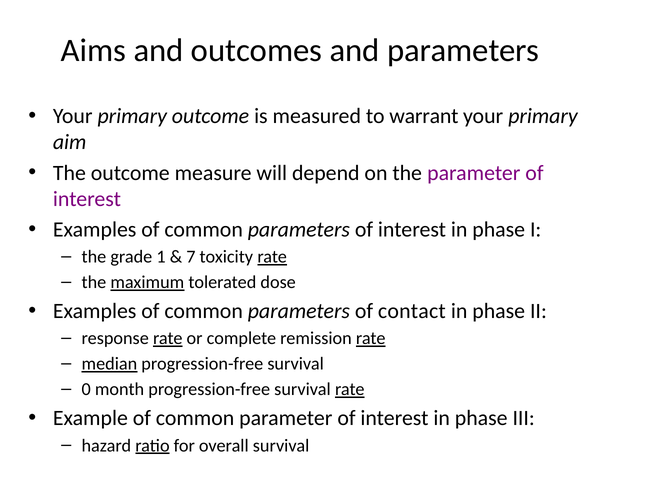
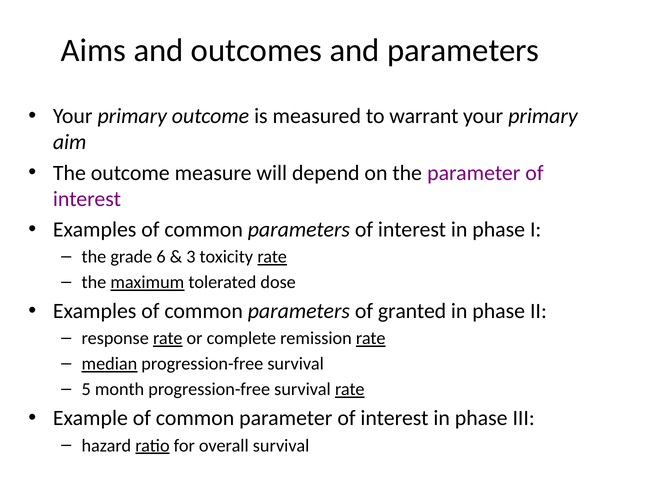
1: 1 -> 6 (161, 257)
7: 7 -> 3 (191, 257)
contact: contact -> granted (412, 311)
0: 0 -> 5 (86, 390)
